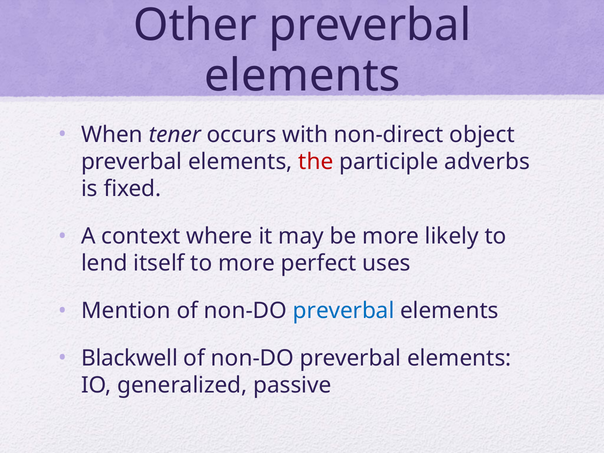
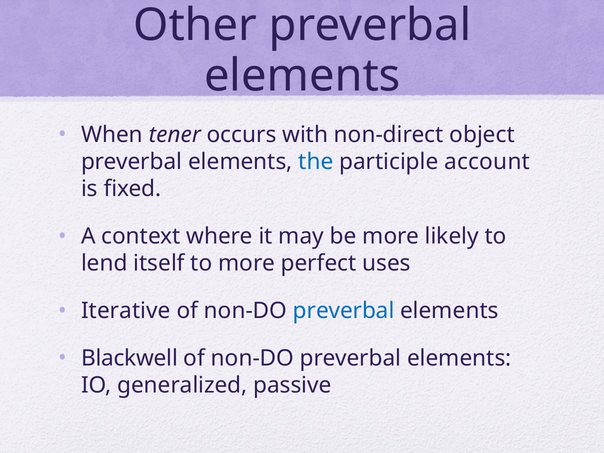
the colour: red -> blue (316, 162)
adverbs: adverbs -> account (487, 162)
Mention: Mention -> Iterative (126, 311)
